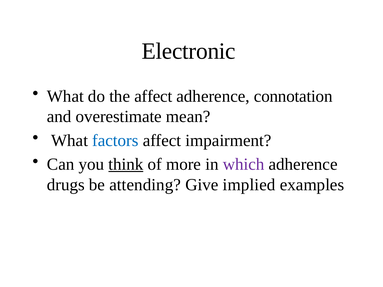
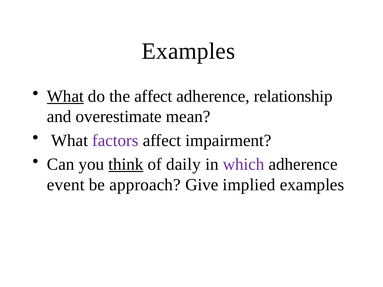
Electronic: Electronic -> Examples (188, 51)
What underline: none -> present (65, 96)
connotation: connotation -> relationship (293, 96)
factors colour: blue -> purple (115, 141)
more: more -> daily (183, 164)
drugs: drugs -> event (66, 185)
attending: attending -> approach (145, 185)
